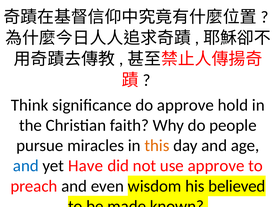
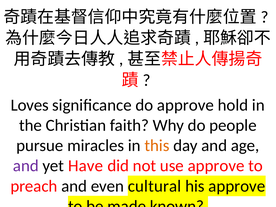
Think: Think -> Loves (30, 105)
and colour: blue -> purple (26, 166)
wisdom: wisdom -> cultural (155, 186)
his believed: believed -> approve (237, 186)
